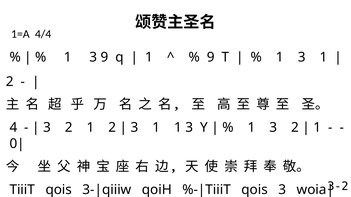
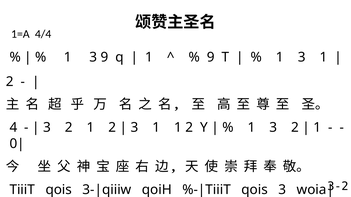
1 1 3: 3 -> 2 (189, 128)
